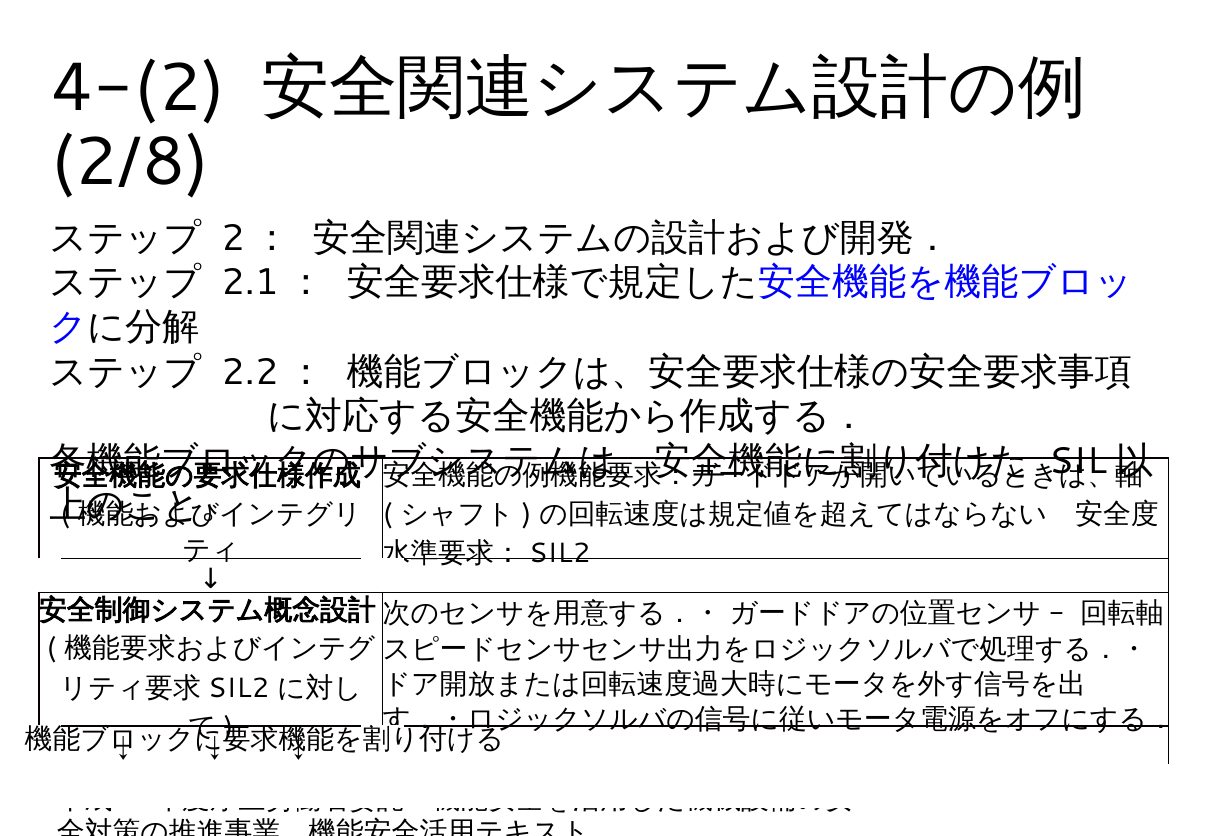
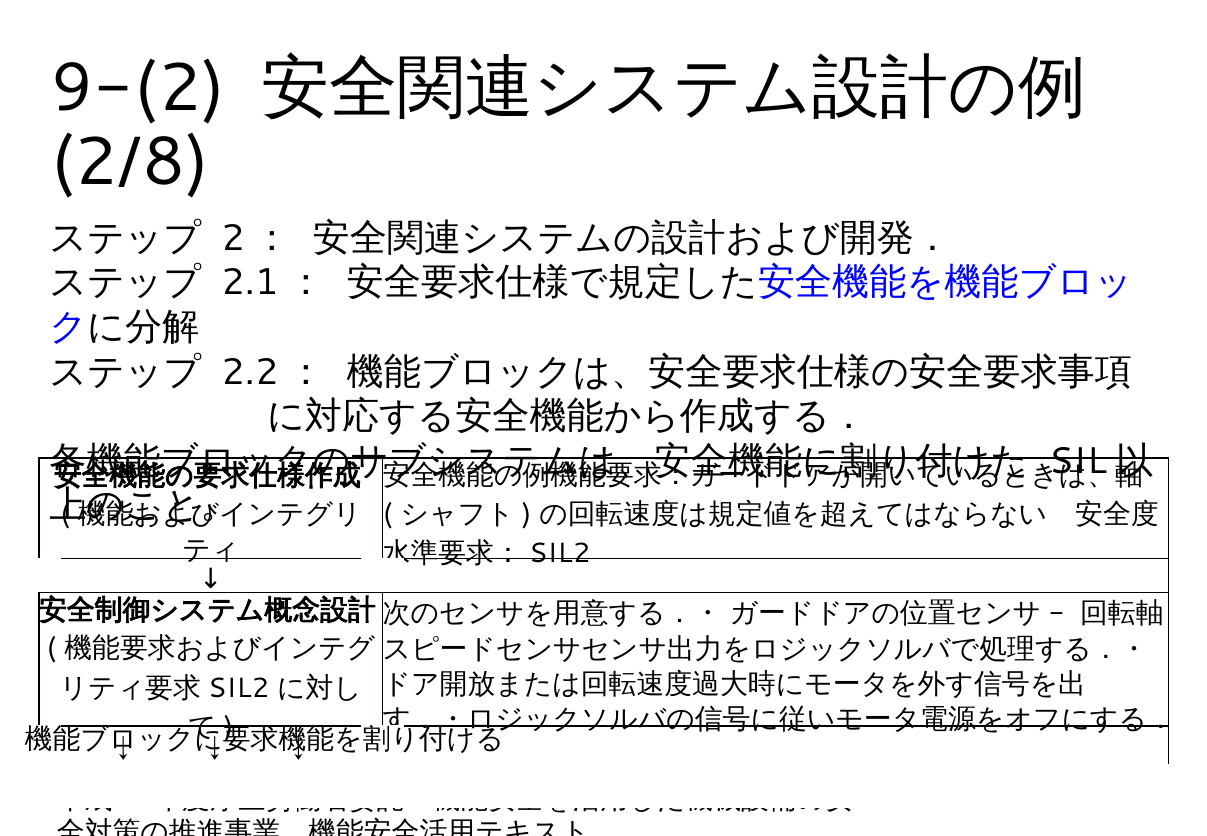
4-(2: 4-(2 -> 9-(2 (138, 88)
